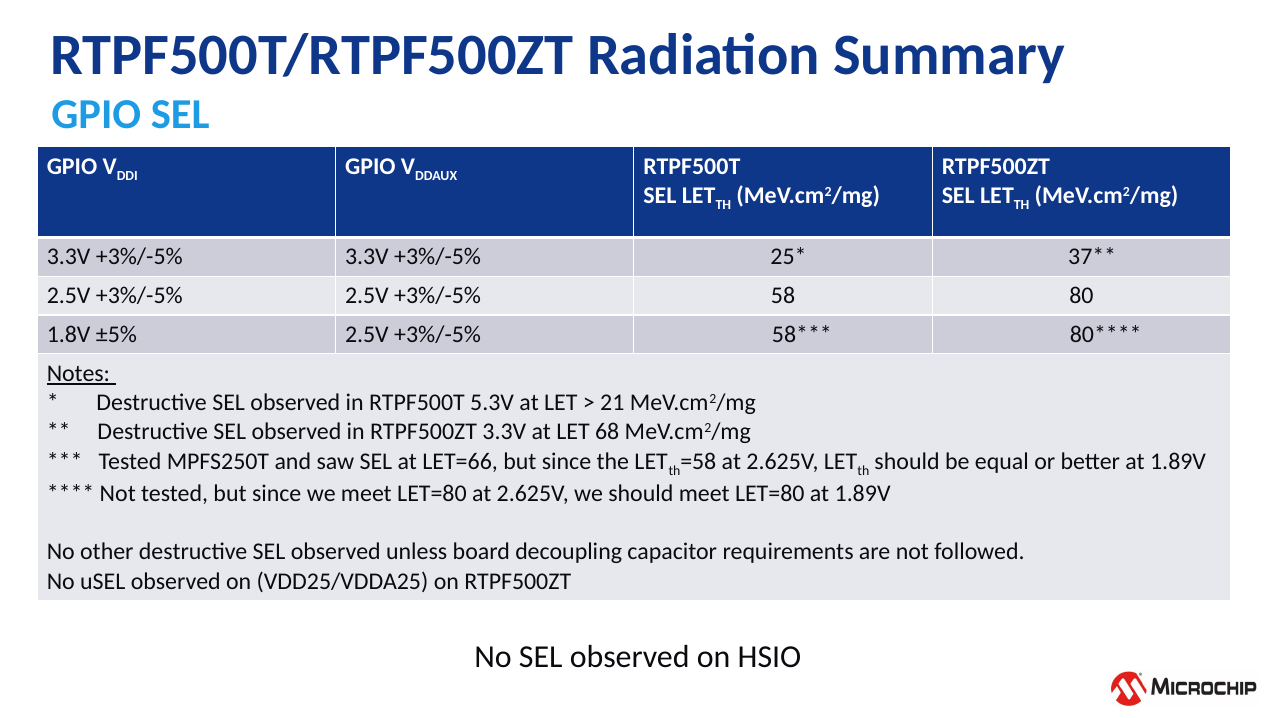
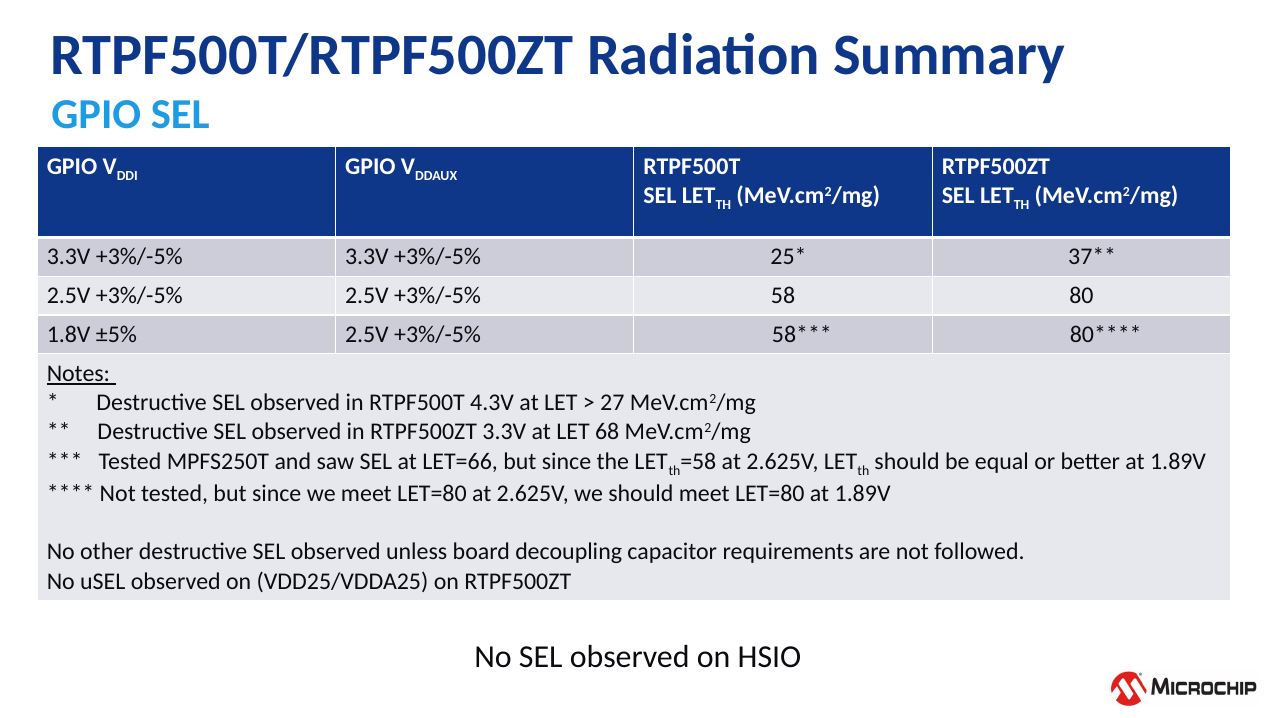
5.3V: 5.3V -> 4.3V (492, 403)
21: 21 -> 27 (612, 403)
